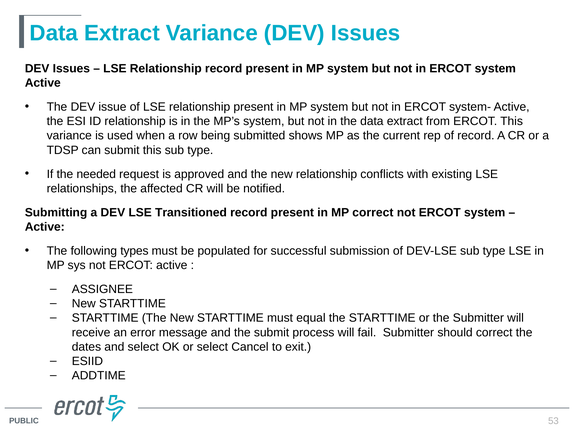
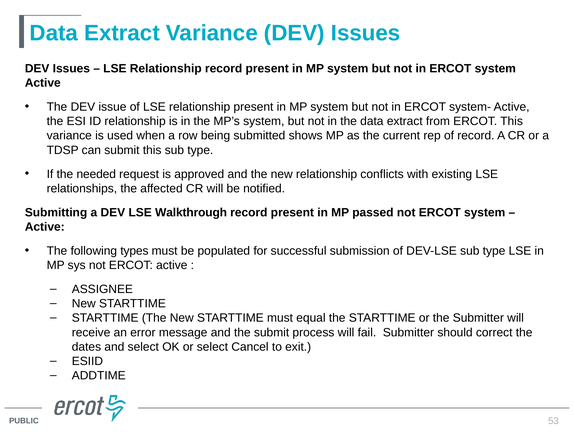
Transitioned: Transitioned -> Walkthrough (191, 212)
MP correct: correct -> passed (373, 212)
